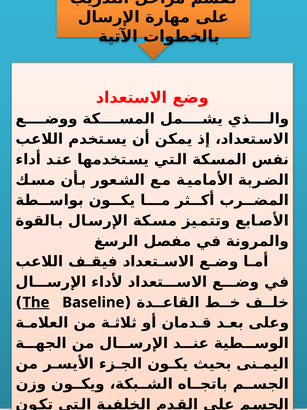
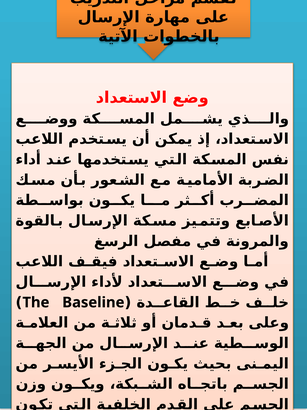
The underline: present -> none (36, 302)
